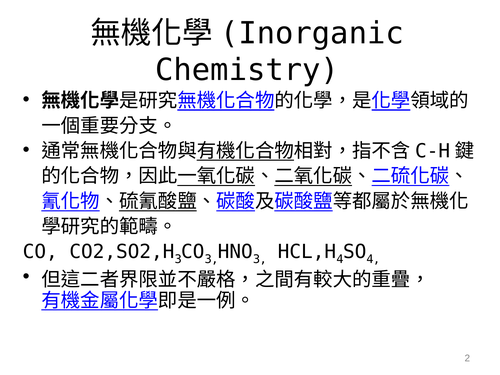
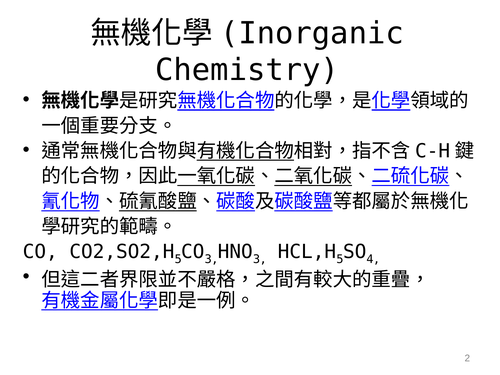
3: 3 -> 5 (178, 259)
4: 4 -> 5 (340, 259)
